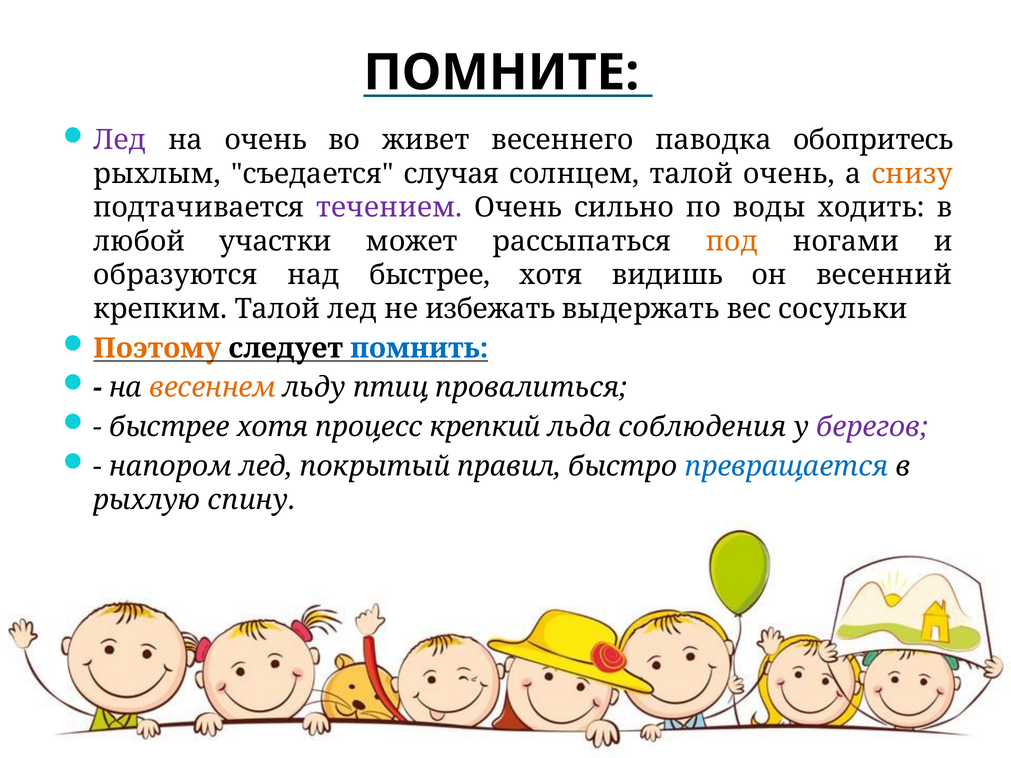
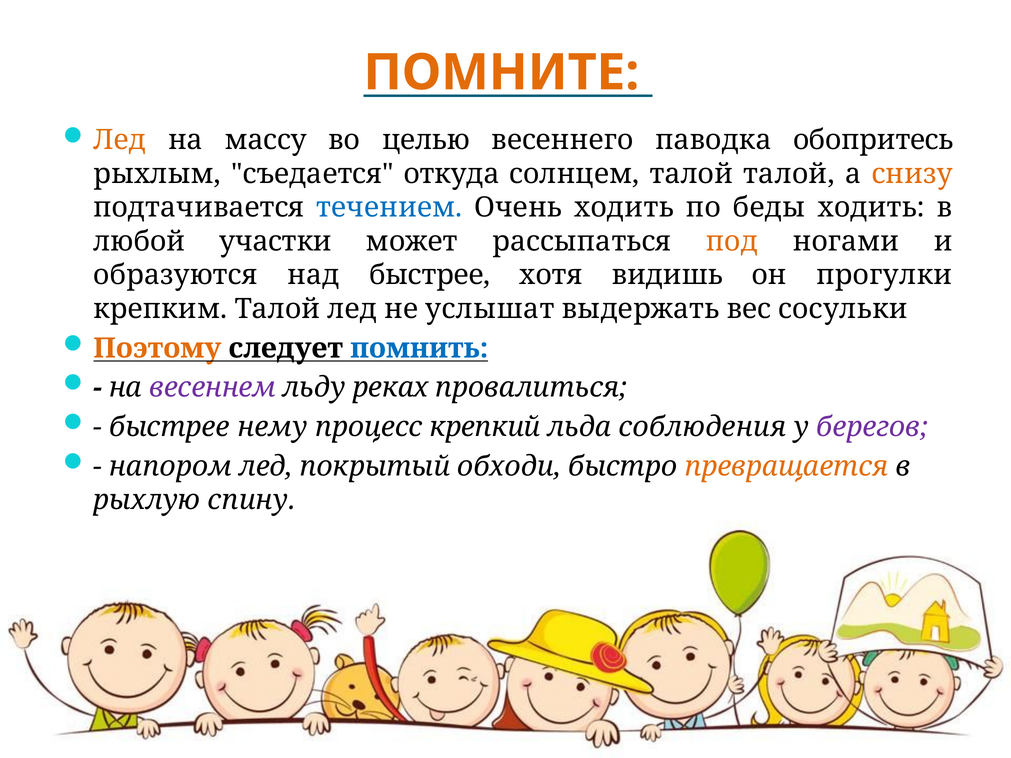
ПОМНИТЕ colour: black -> orange (501, 73)
Лед colour: purple -> orange (120, 140)
на очень: очень -> массу (266, 140)
живет: живет -> целью (426, 140)
случая: случая -> откуда (452, 174)
талой очень: очень -> талой (789, 174)
течением colour: purple -> blue (389, 208)
Очень сильно: сильно -> ходить (624, 208)
воды: воды -> беды (769, 208)
весенний: весенний -> прогулки (884, 275)
избежать: избежать -> услышат (490, 309)
весеннем colour: orange -> purple (212, 388)
птиц: птиц -> реках (391, 388)
хотя: хотя -> нему (272, 427)
правил: правил -> обходи (509, 466)
превращается colour: blue -> orange (787, 466)
